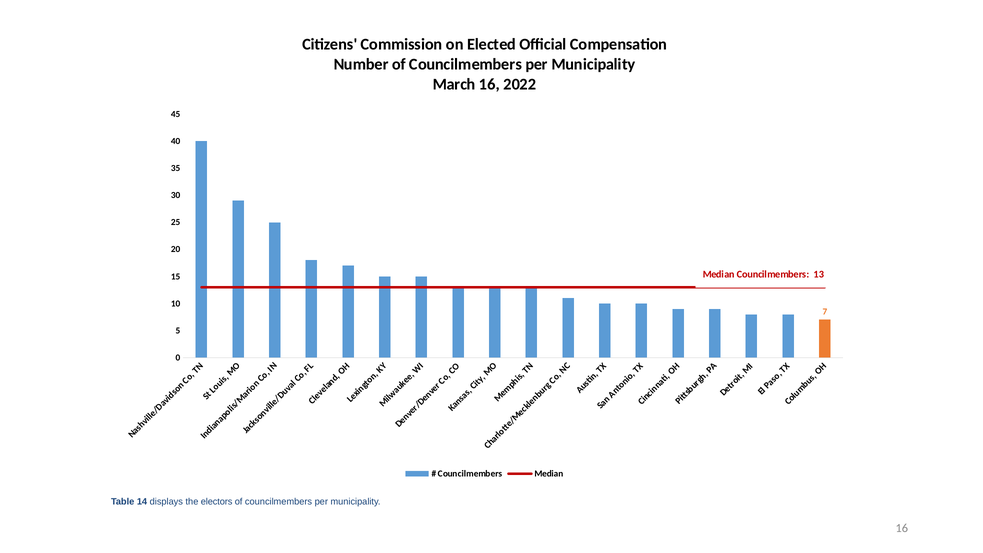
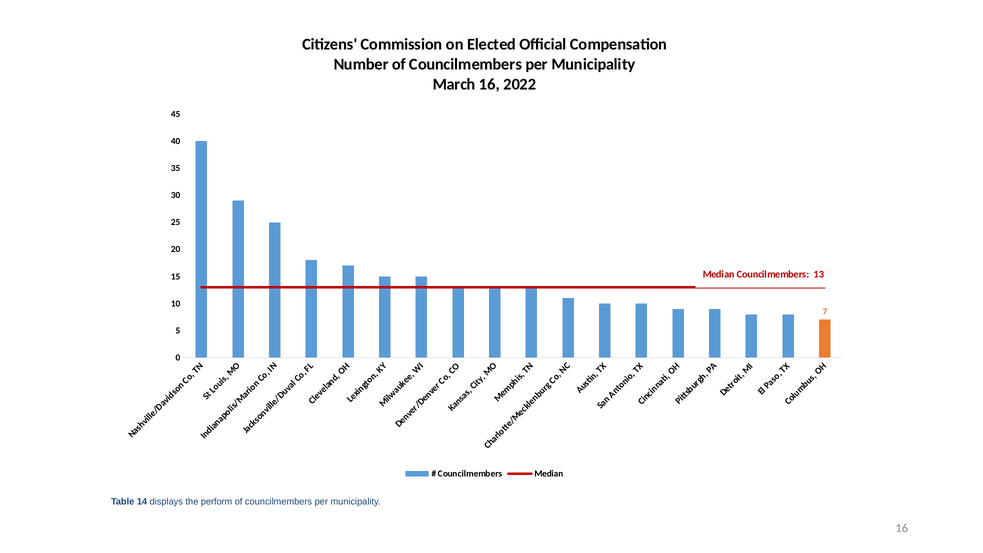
electors: electors -> perform (217, 501)
